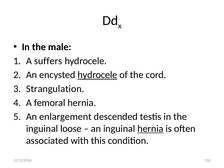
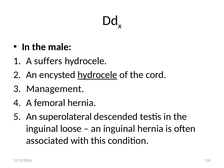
Strangulation: Strangulation -> Management (55, 89)
enlargement: enlargement -> superolateral (65, 117)
hernia underline: present -> none (150, 129)
